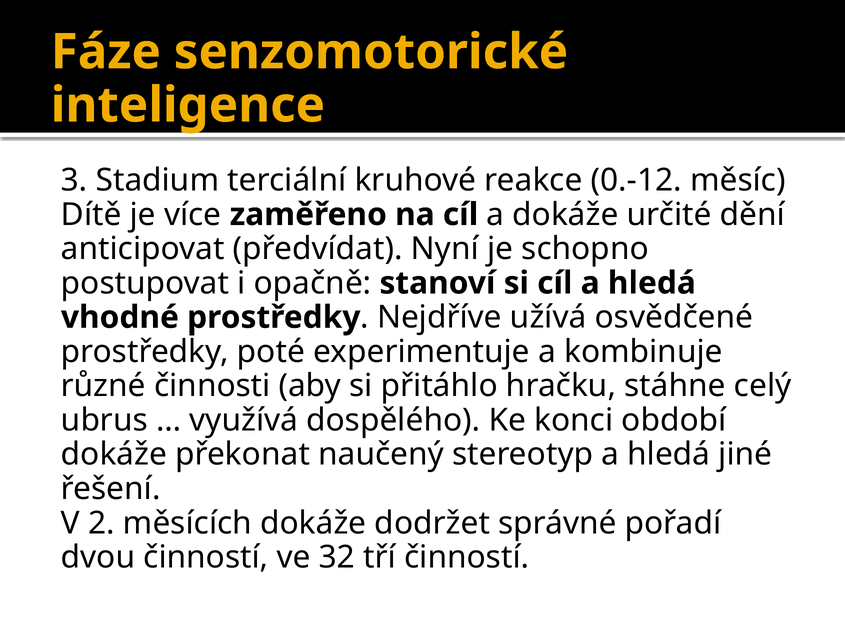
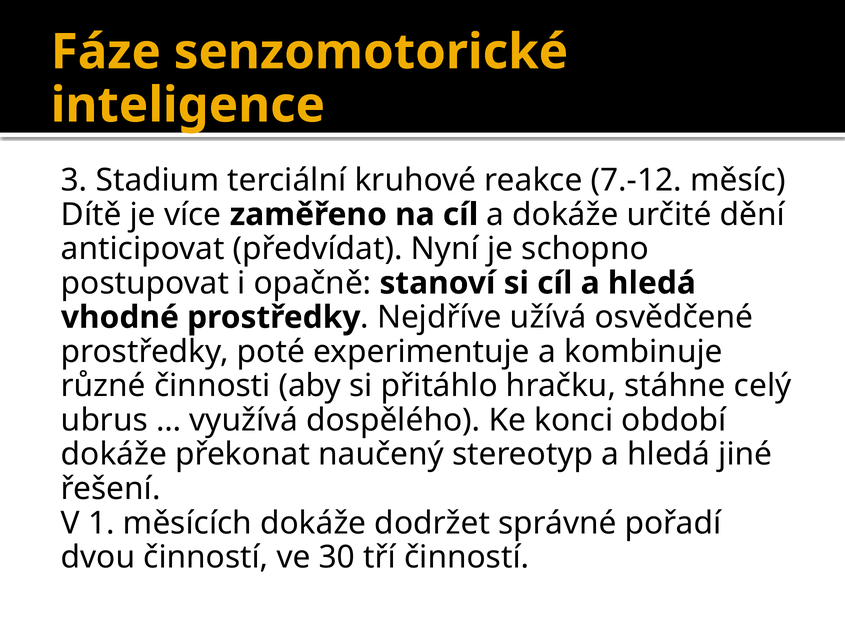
0.-12: 0.-12 -> 7.-12 (636, 180)
2: 2 -> 1 (101, 523)
32: 32 -> 30 (337, 557)
